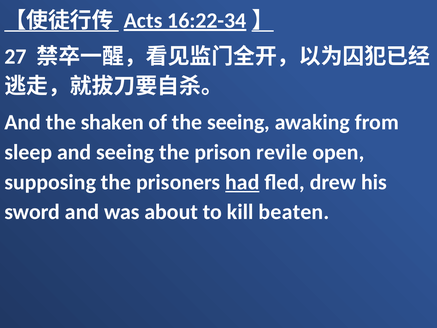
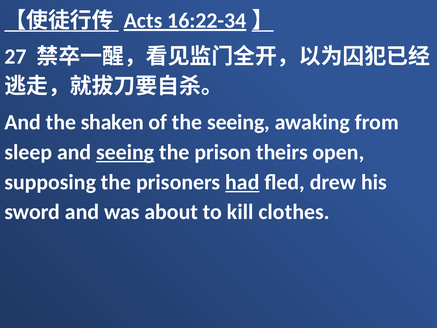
seeing underline: none -> present (125, 152)
revile: revile -> theirs (282, 152)
beaten: beaten -> clothes (294, 212)
